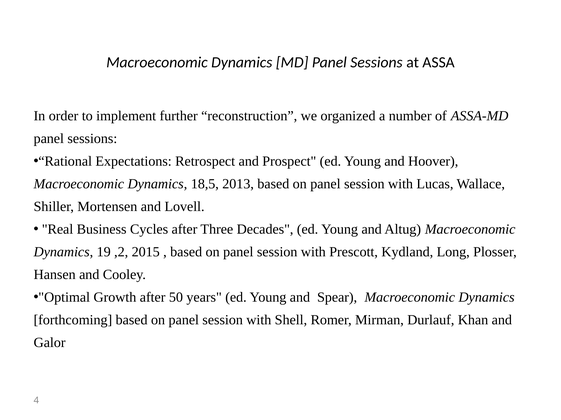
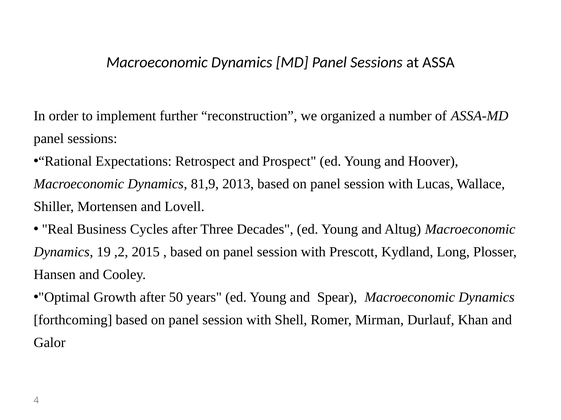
18,5: 18,5 -> 81,9 (205, 184)
